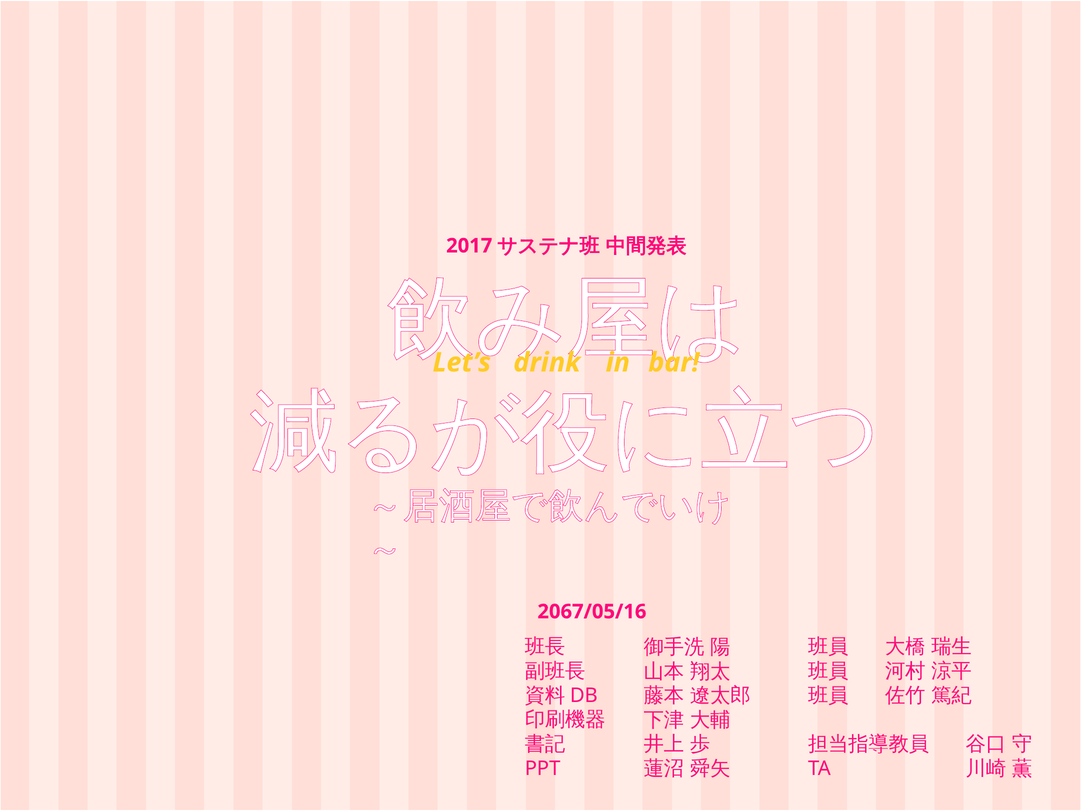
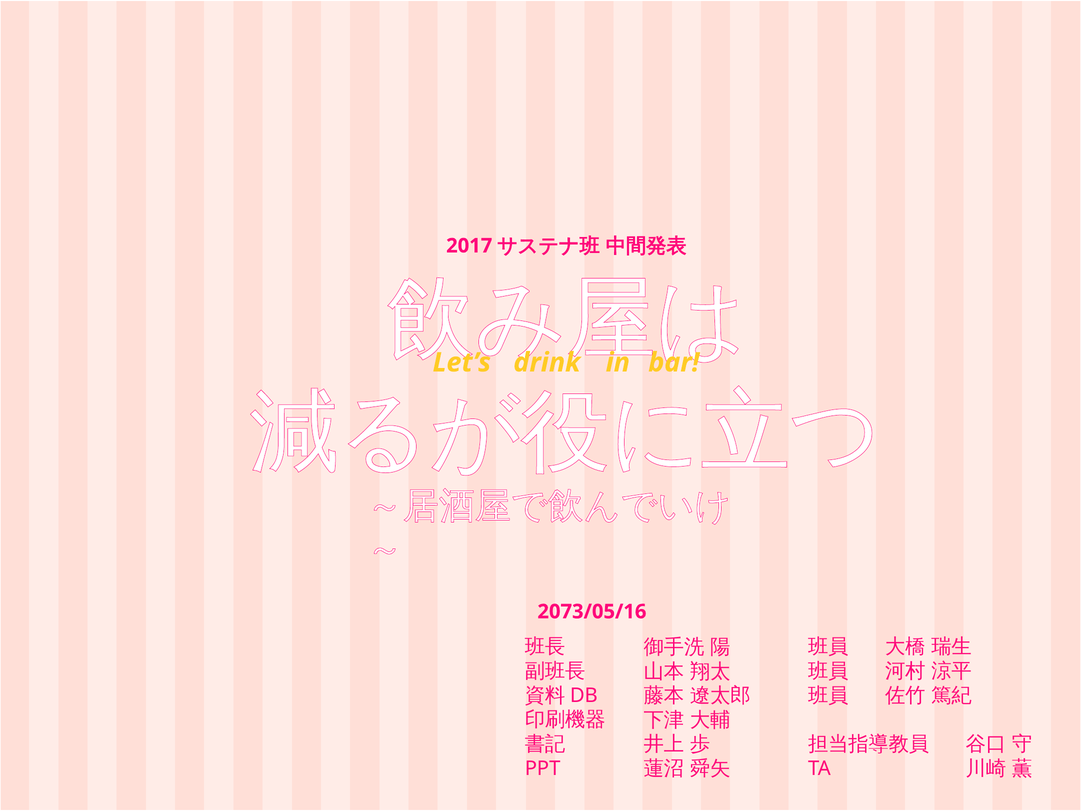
2067/05/16: 2067/05/16 -> 2073/05/16 (592, 611)
